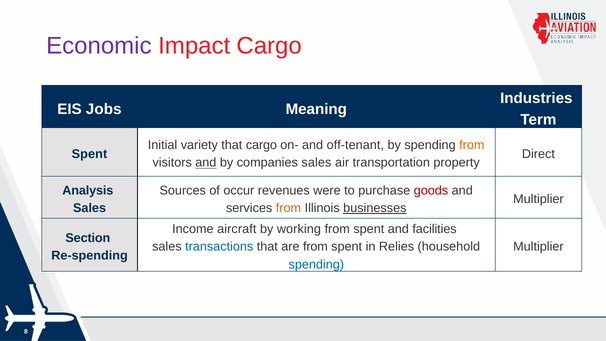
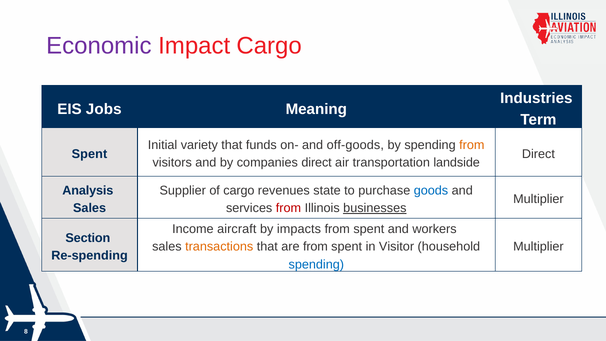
that cargo: cargo -> funds (261, 145)
off-tenant: off-tenant -> off-goods (355, 145)
and underline: present -> none (206, 163)
companies sales: sales -> direct (317, 163)
property: property -> landside (457, 163)
Sources: Sources -> Supplier (183, 190)
of occur: occur -> cargo (239, 190)
were: were -> state (327, 190)
goods colour: red -> blue (431, 190)
from colour: orange -> red (288, 208)
working: working -> impacts (299, 229)
facilities: facilities -> workers (435, 229)
transactions colour: blue -> orange (219, 247)
Relies: Relies -> Visitor (397, 247)
